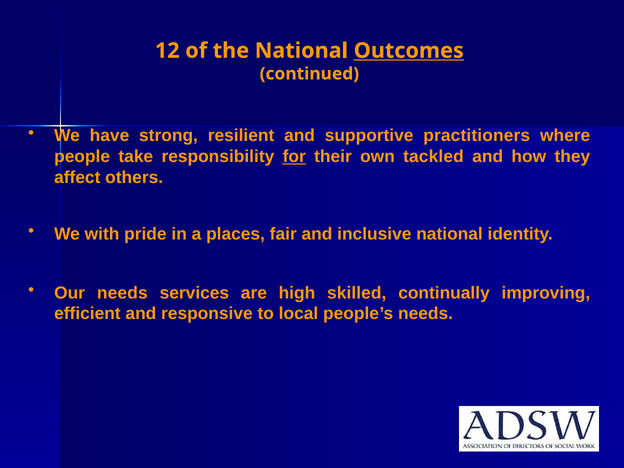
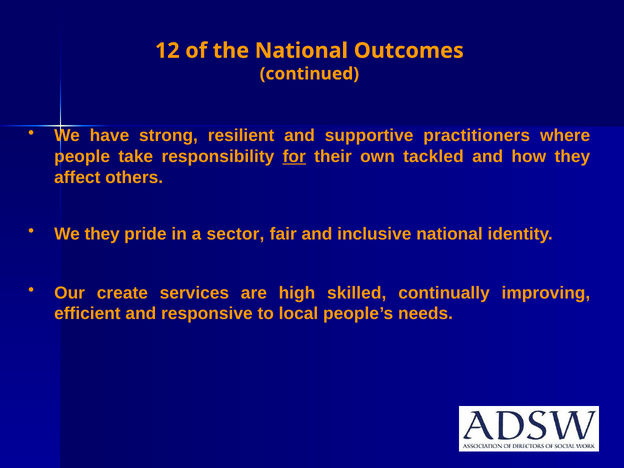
Outcomes underline: present -> none (409, 51)
We with: with -> they (102, 234)
places: places -> sector (235, 234)
Our needs: needs -> create (122, 293)
